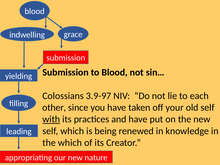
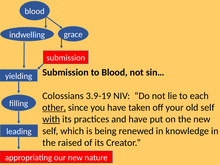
3.9-97: 3.9-97 -> 3.9-19 (99, 96)
other underline: none -> present (54, 108)
the which: which -> raised (70, 143)
